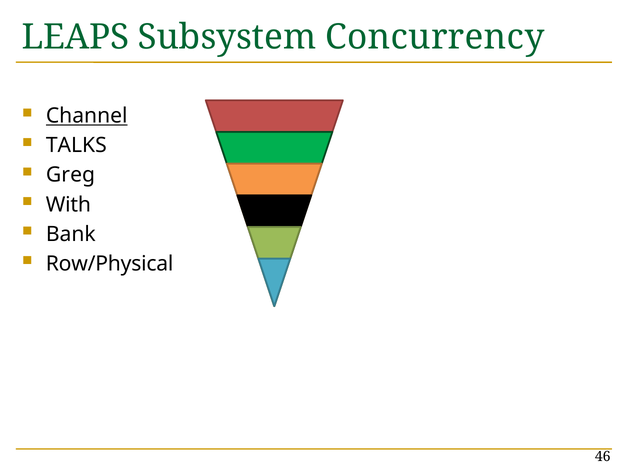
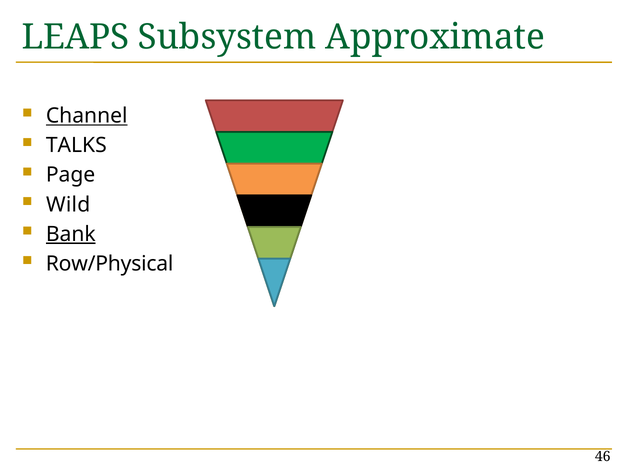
Concurrency: Concurrency -> Approximate (435, 37)
Greg: Greg -> Page (71, 175)
With: With -> Wild (68, 204)
Bank underline: none -> present (71, 234)
